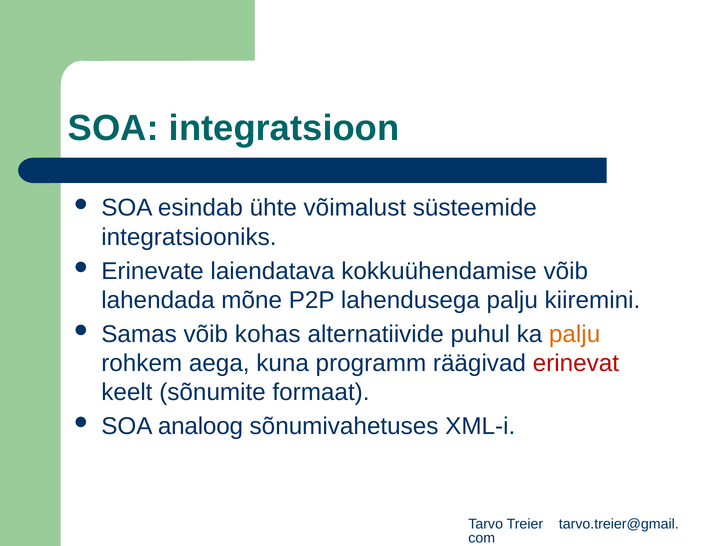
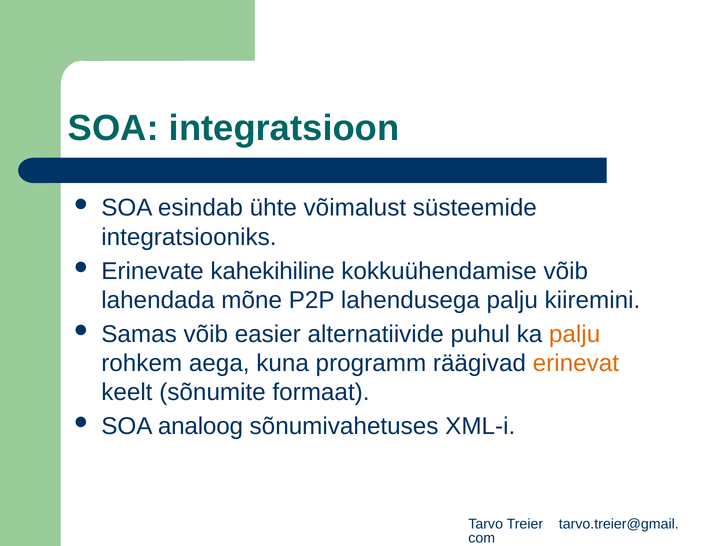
laiendatava: laiendatava -> kahekihiline (273, 271)
kohas: kohas -> easier (268, 334)
erinevat colour: red -> orange (576, 363)
